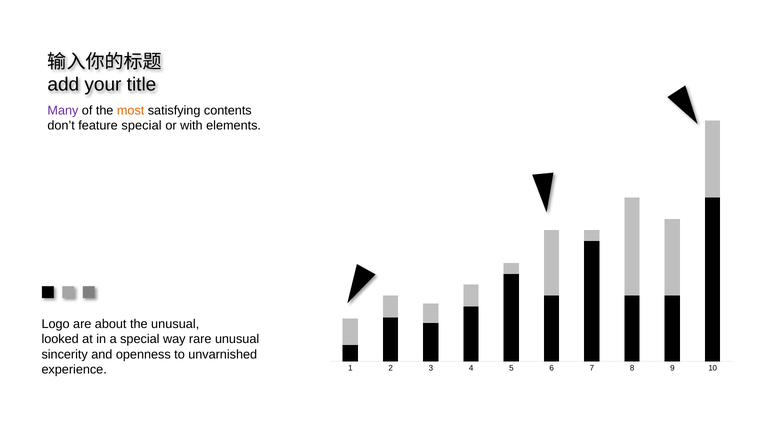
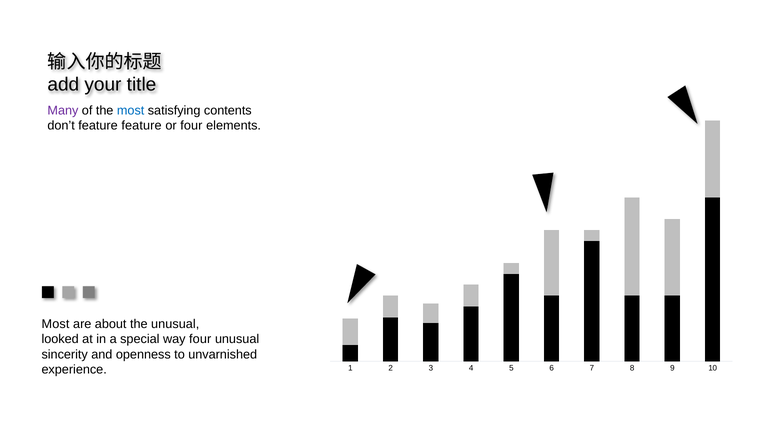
most colour: orange -> blue (131, 110)
feature special: special -> feature (142, 126)
or with: with -> four (191, 126)
Logo: Logo -> Most (56, 324)
way rare: rare -> four (200, 339)
